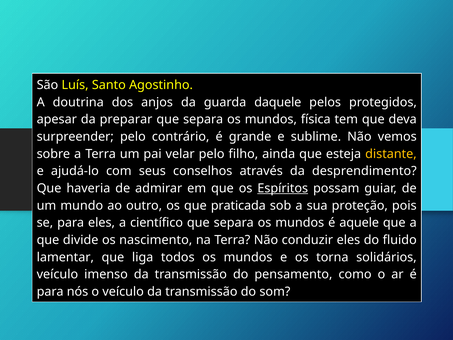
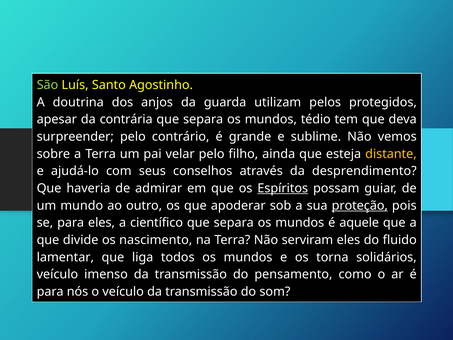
São colour: white -> light green (47, 85)
daquele: daquele -> utilizam (278, 102)
preparar: preparar -> contrária (126, 119)
física: física -> tédio (316, 119)
praticada: praticada -> apoderar (238, 205)
proteção underline: none -> present (360, 205)
conduzir: conduzir -> serviram (307, 240)
